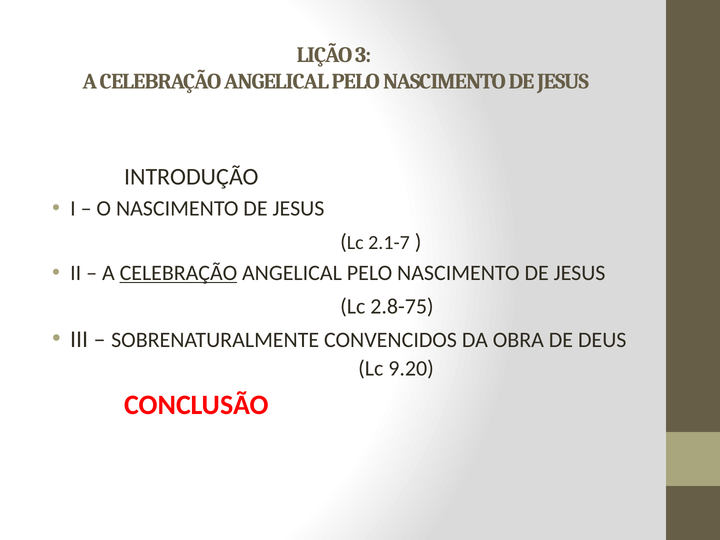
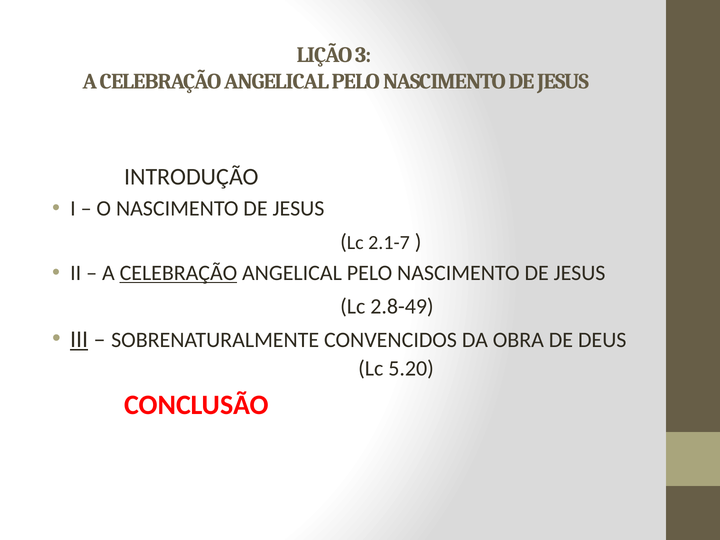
2.8-75: 2.8-75 -> 2.8-49 (402, 306)
III underline: none -> present (79, 339)
9.20: 9.20 -> 5.20 (411, 369)
